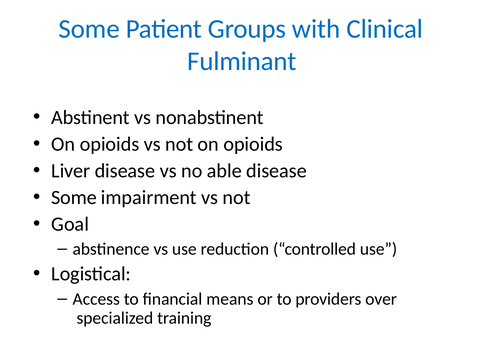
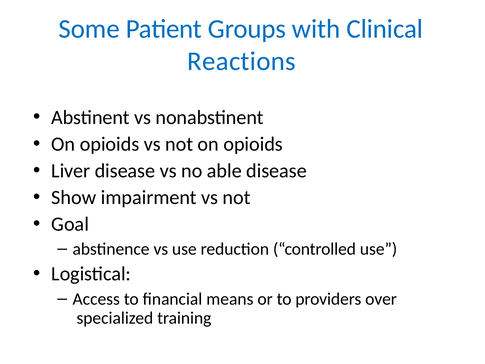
Fulminant: Fulminant -> Reactions (242, 61)
Some: Some -> Show (74, 197)
